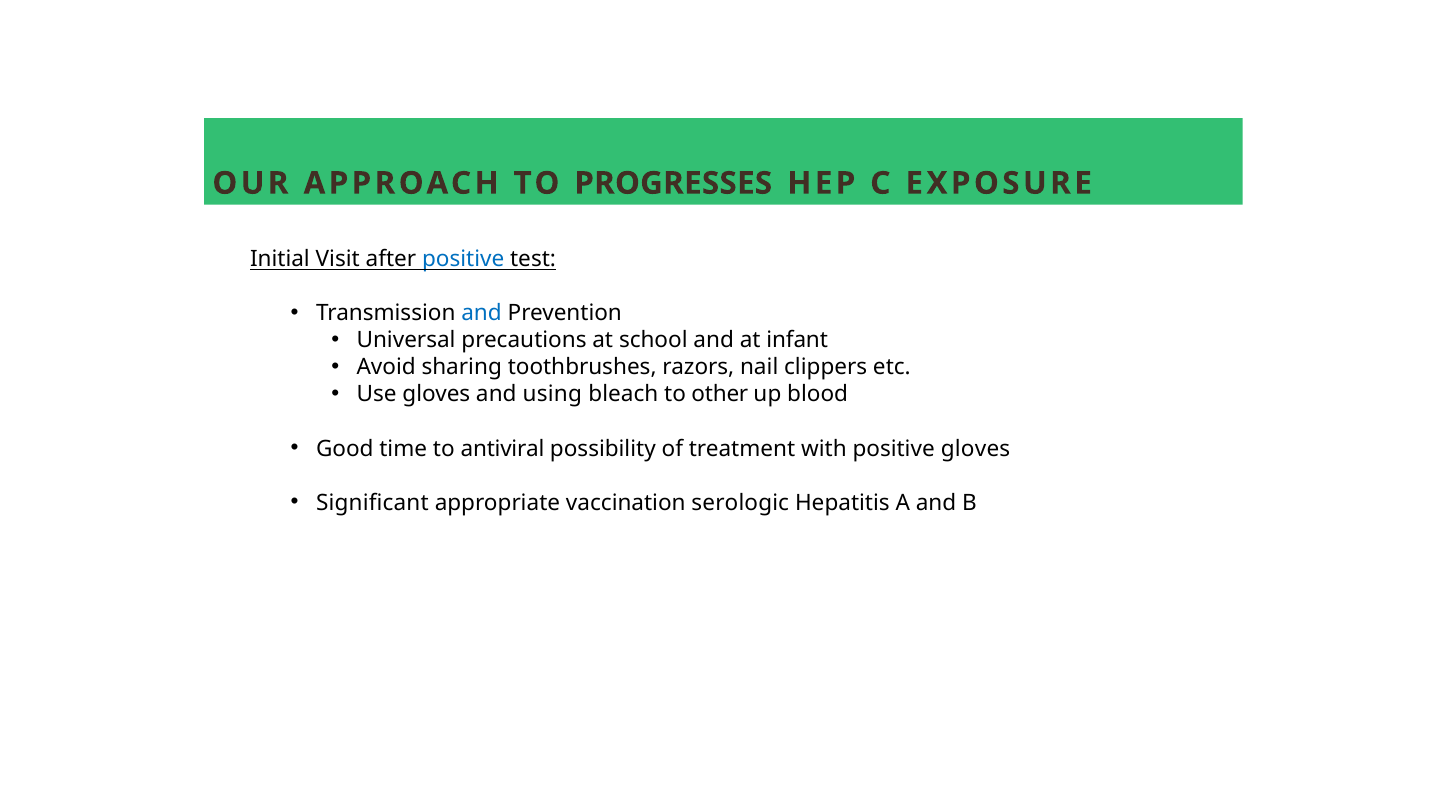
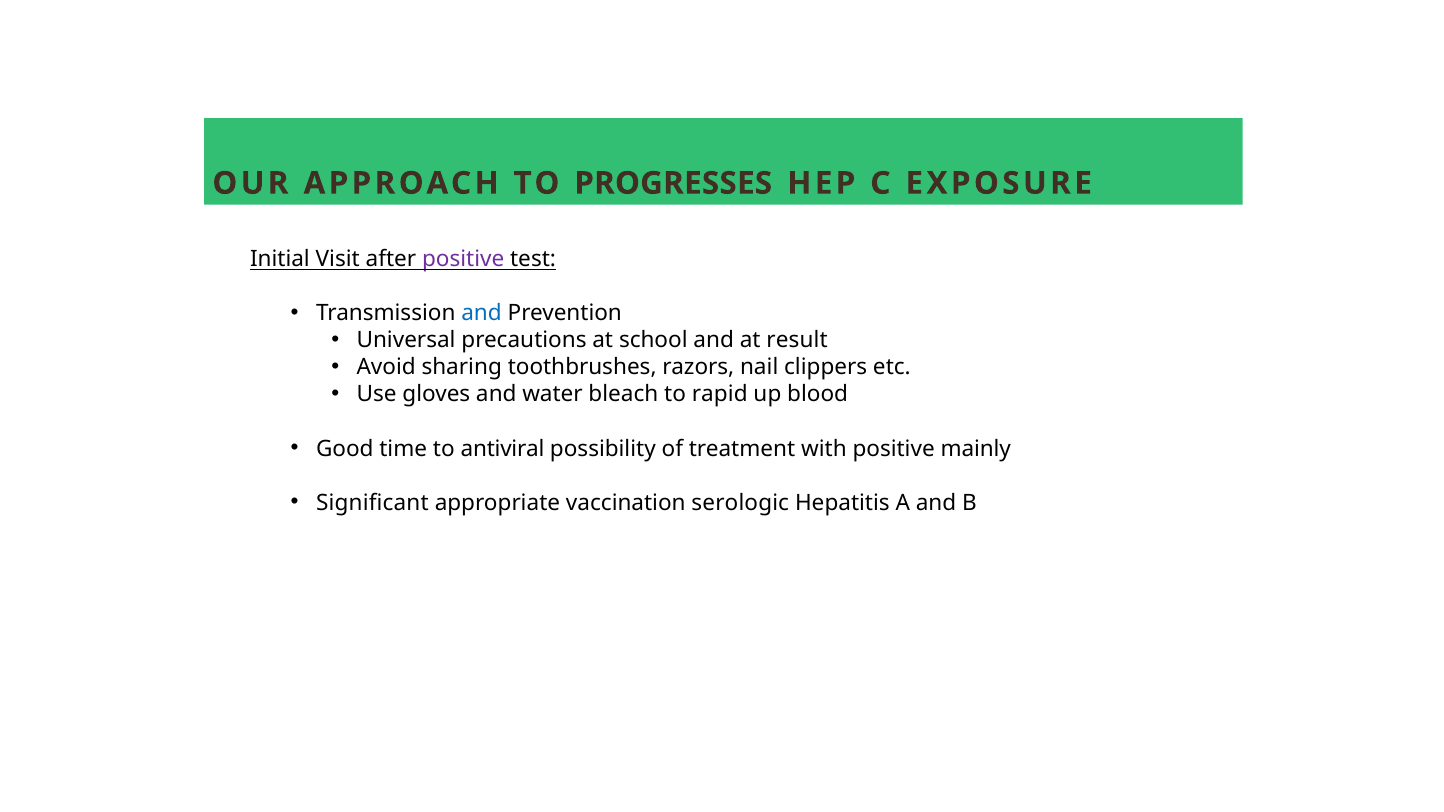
positive colour: blue -> purple (463, 259)
infant: infant -> result (797, 341)
using: using -> water (552, 395)
other: other -> rapid (720, 395)
positive gloves: gloves -> mainly (976, 449)
